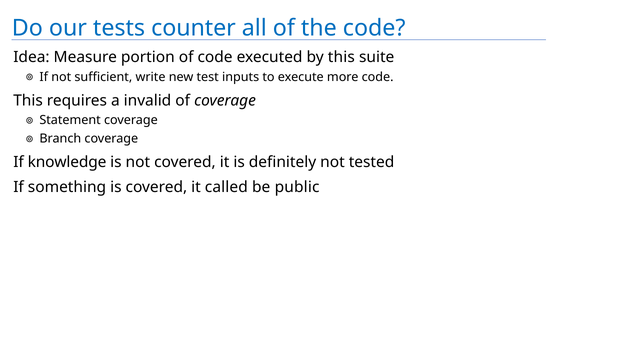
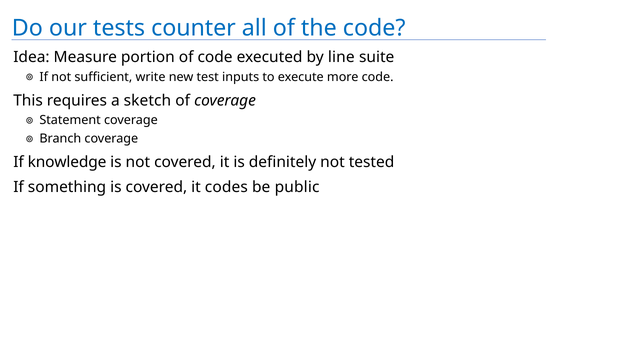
by this: this -> line (341, 57)
invalid: invalid -> sketch (147, 101)
called: called -> codes (226, 188)
